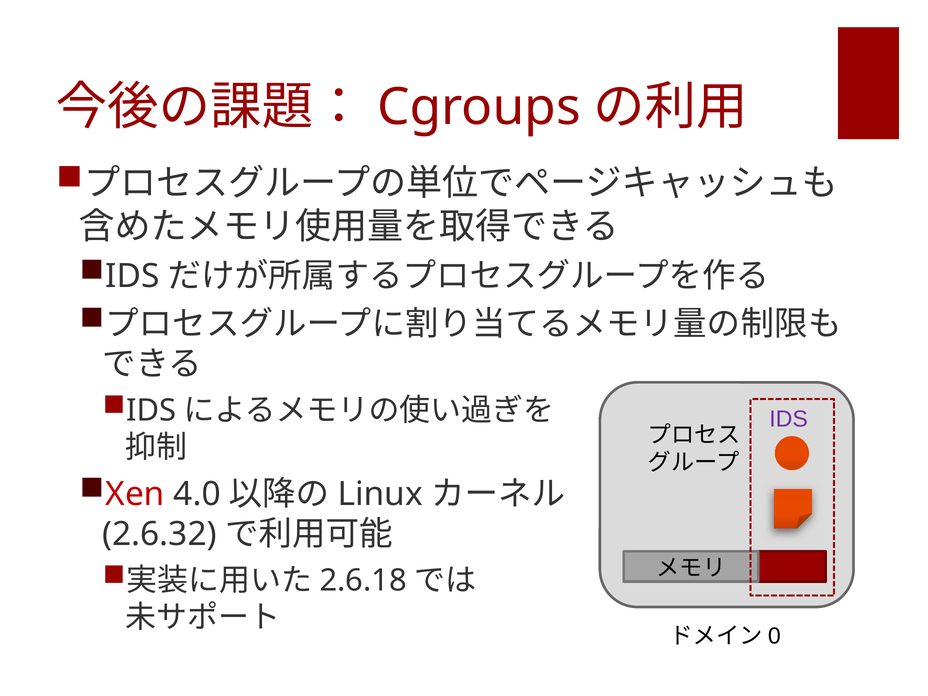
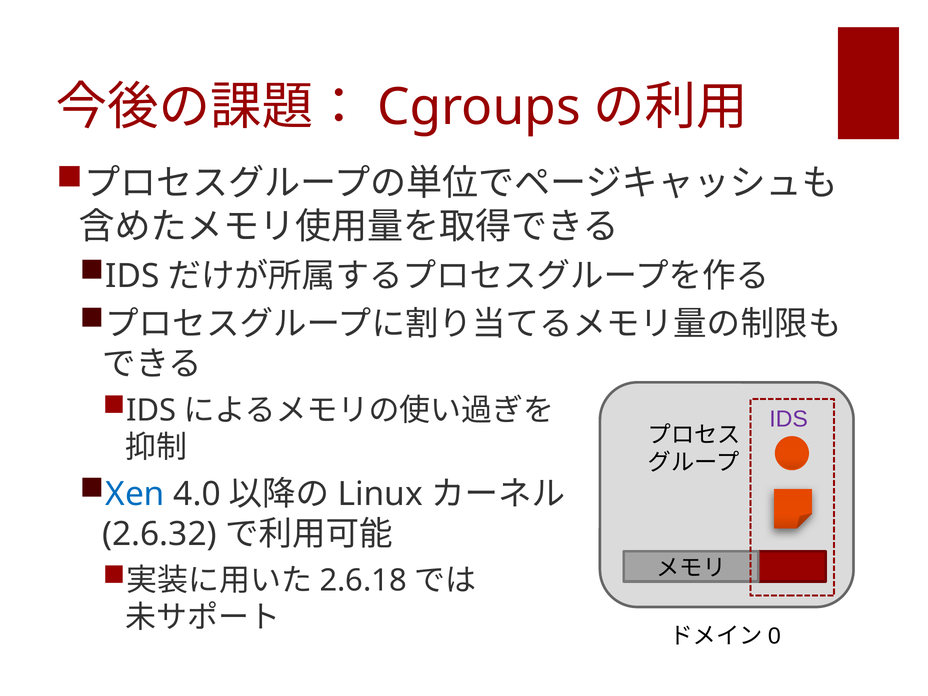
Xen colour: red -> blue (135, 494)
